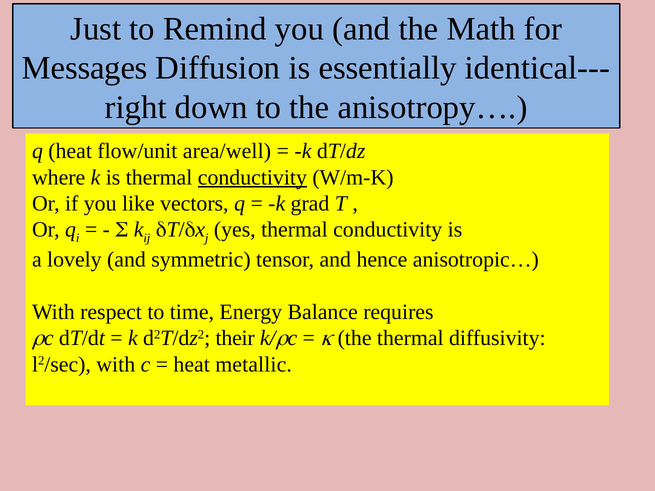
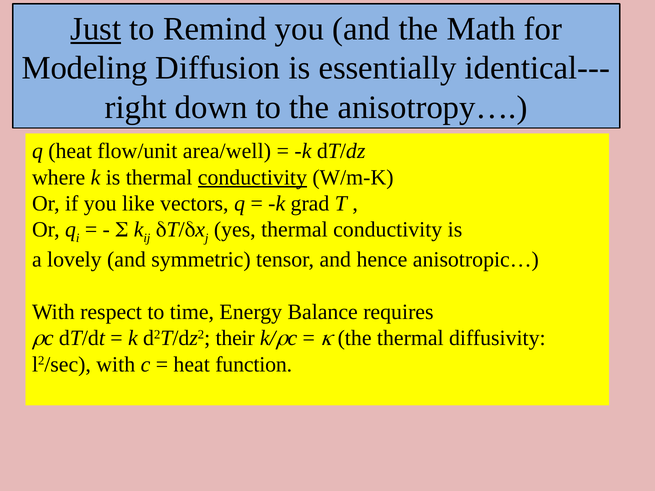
Just underline: none -> present (96, 29)
Messages: Messages -> Modeling (85, 68)
metallic: metallic -> function (254, 365)
